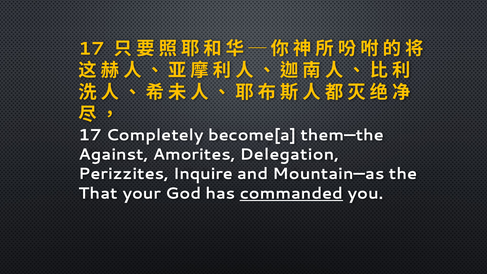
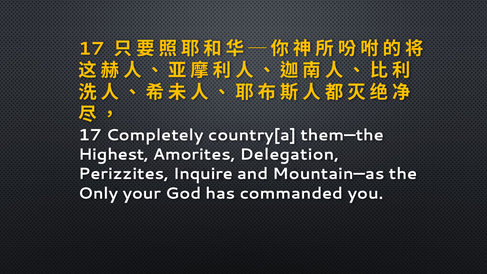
become[a: become[a -> country[a (252, 135)
Against: Against -> Highest (114, 154)
That: That -> Only (98, 193)
commanded underline: present -> none (291, 193)
